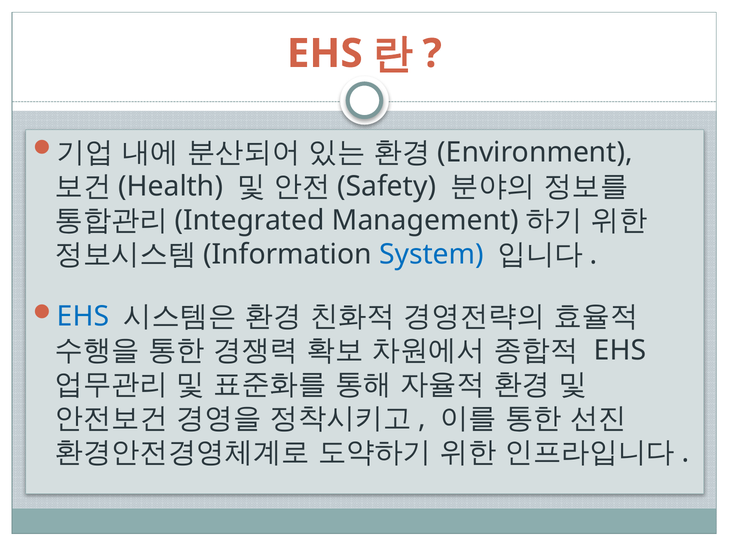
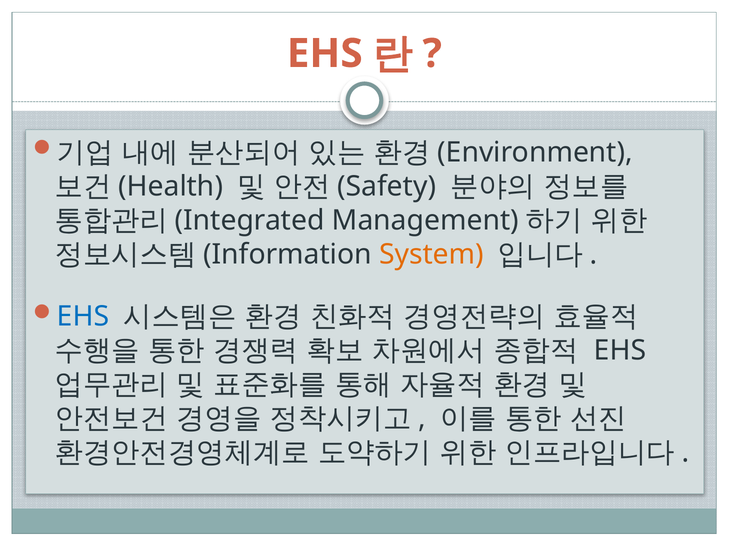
System colour: blue -> orange (431, 255)
